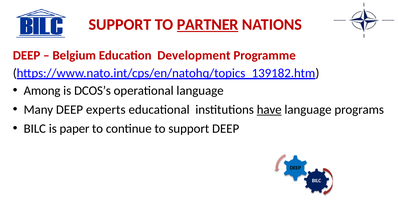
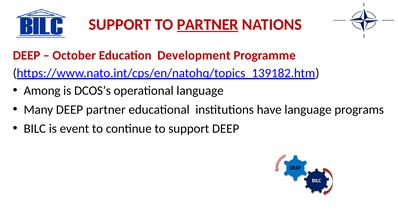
Belgium: Belgium -> October (74, 55)
DEEP experts: experts -> partner (106, 109)
have underline: present -> none (269, 109)
paper: paper -> event (74, 128)
